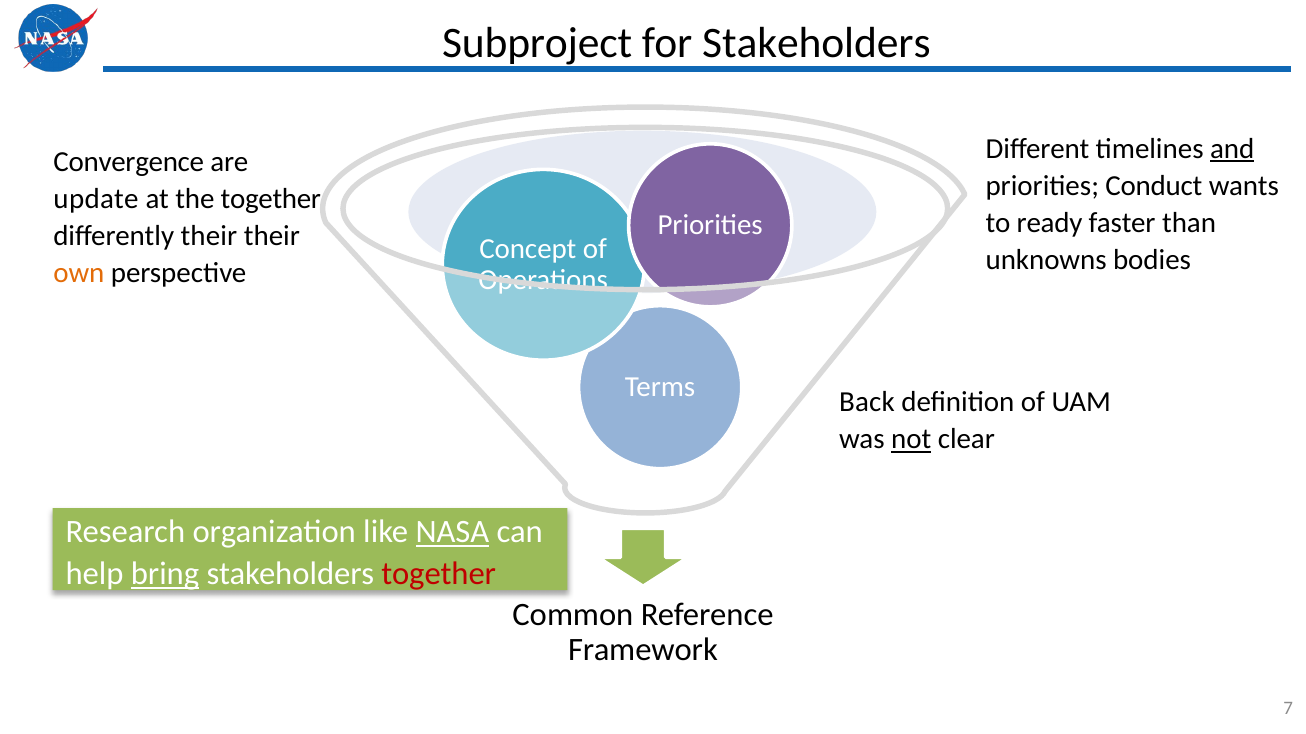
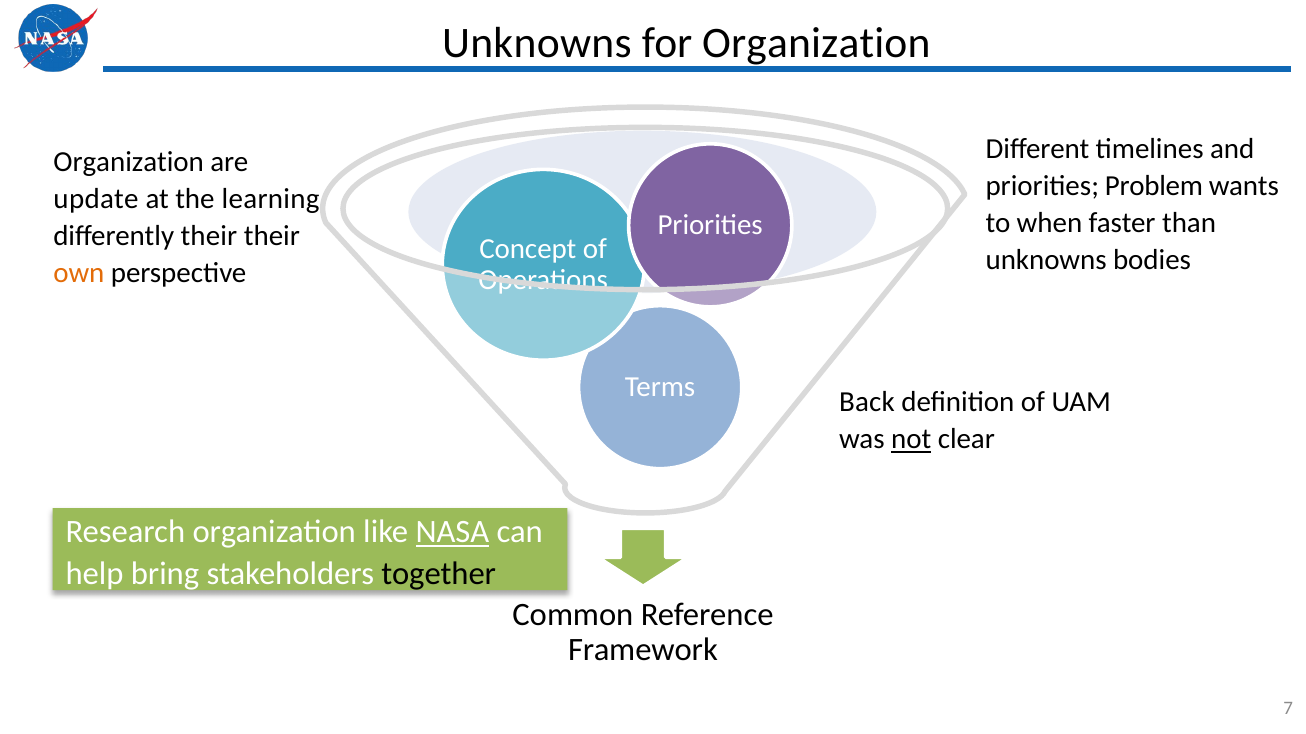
Subproject: Subproject -> Unknowns (537, 43)
for Stakeholders: Stakeholders -> Organization (816, 43)
and underline: present -> none (1232, 149)
Convergence: Convergence -> Organization (129, 162)
Conduct: Conduct -> Problem (1154, 186)
the together: together -> learning (271, 199)
ready: ready -> when (1049, 223)
bring underline: present -> none (165, 574)
together colour: red -> black (439, 574)
